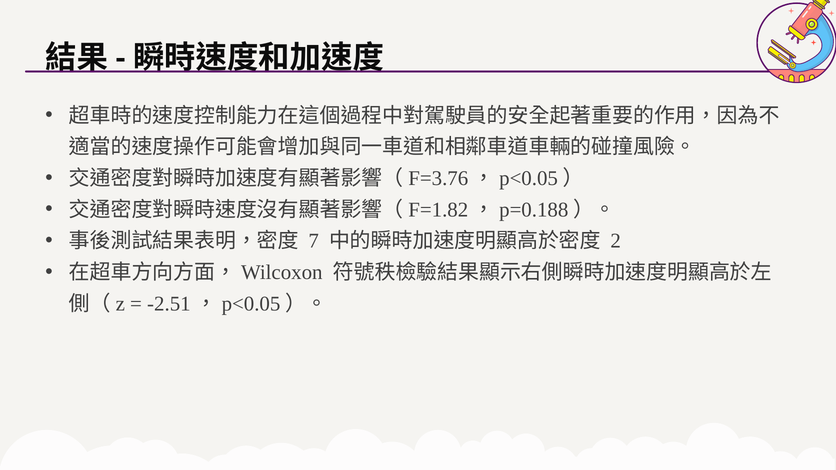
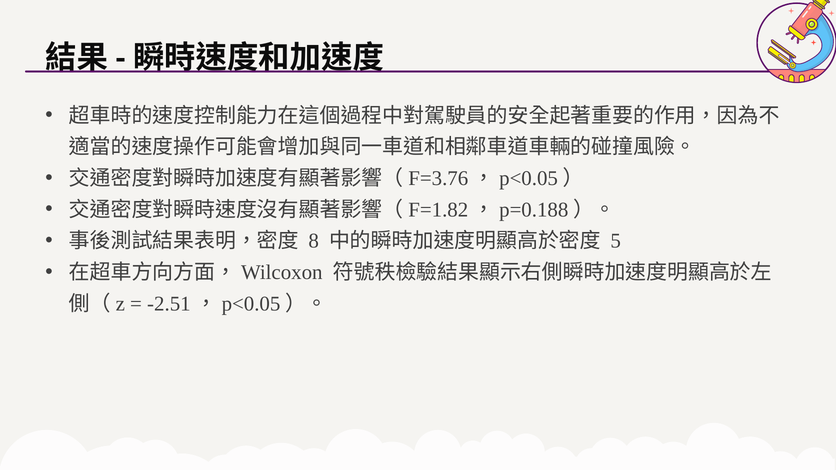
7: 7 -> 8 (314, 241)
2: 2 -> 5 (616, 241)
